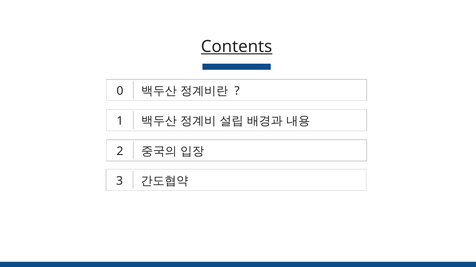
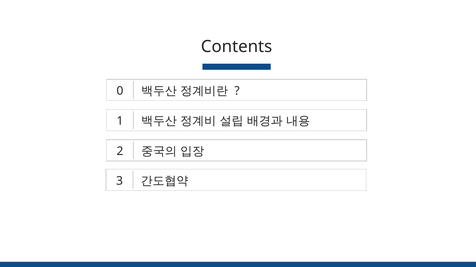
Contents underline: present -> none (237, 47)
